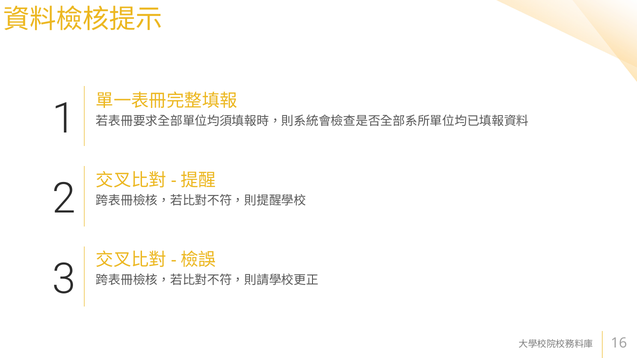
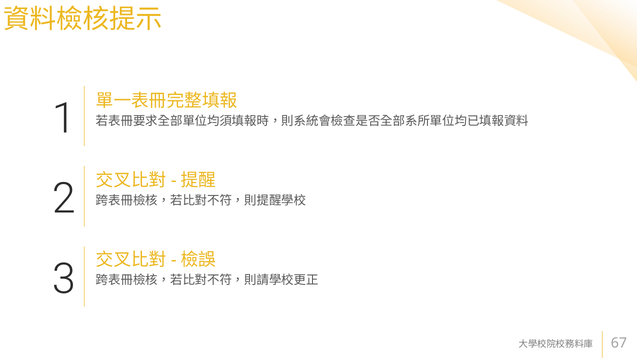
16: 16 -> 67 (619, 343)
